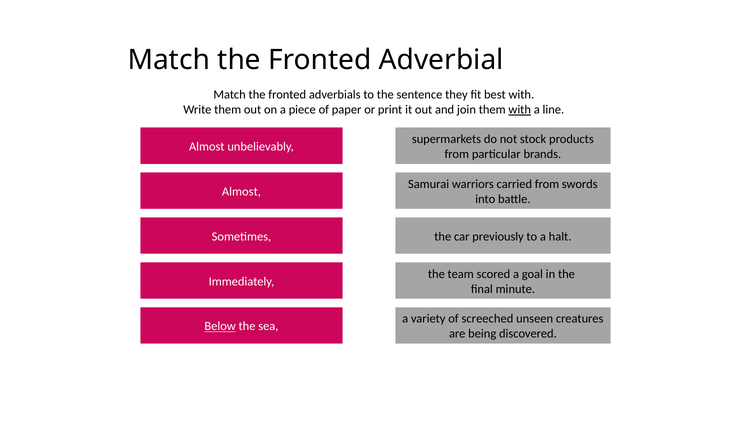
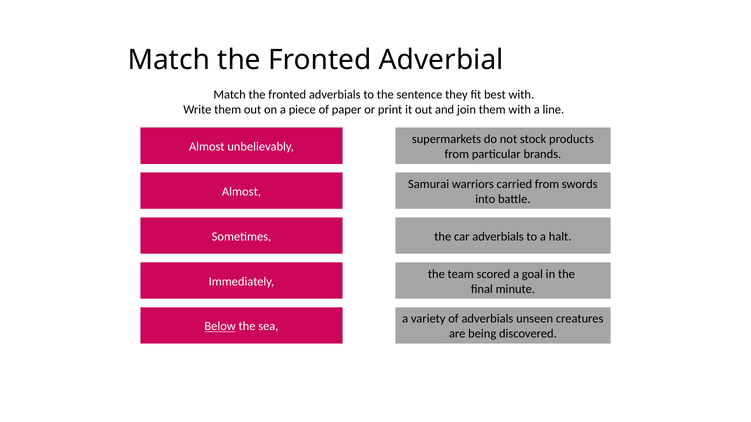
with underline: present -> none (520, 110)
car previously: previously -> adverbials (498, 237)
of screeched: screeched -> adverbials (487, 319)
